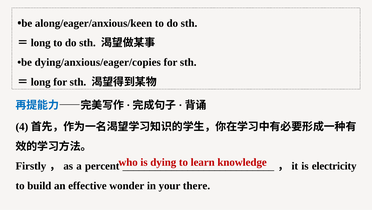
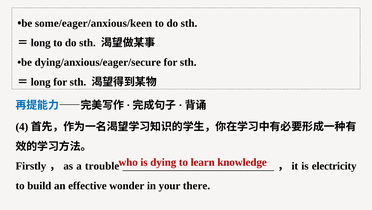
along/eager/anxious/keen: along/eager/anxious/keen -> some/eager/anxious/keen (93, 23)
dying/anxious/eager/copies: dying/anxious/eager/copies -> dying/anxious/eager/secure (98, 62)
percent: percent -> trouble (102, 165)
